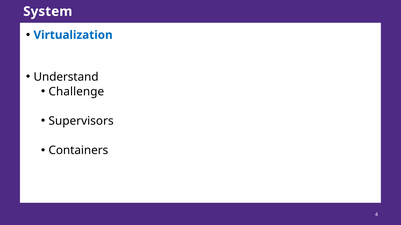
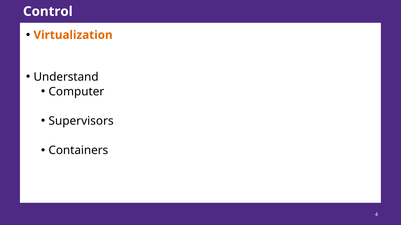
System: System -> Control (48, 11)
Virtualization colour: blue -> orange (73, 35)
Challenge: Challenge -> Computer (76, 92)
